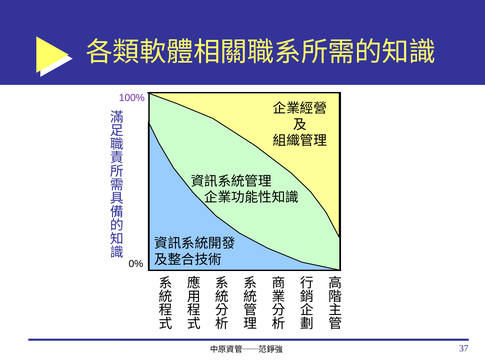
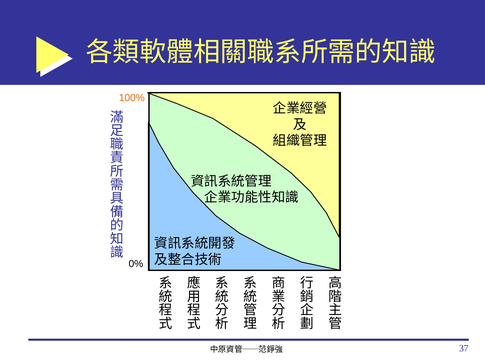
100% colour: purple -> orange (132, 98)
